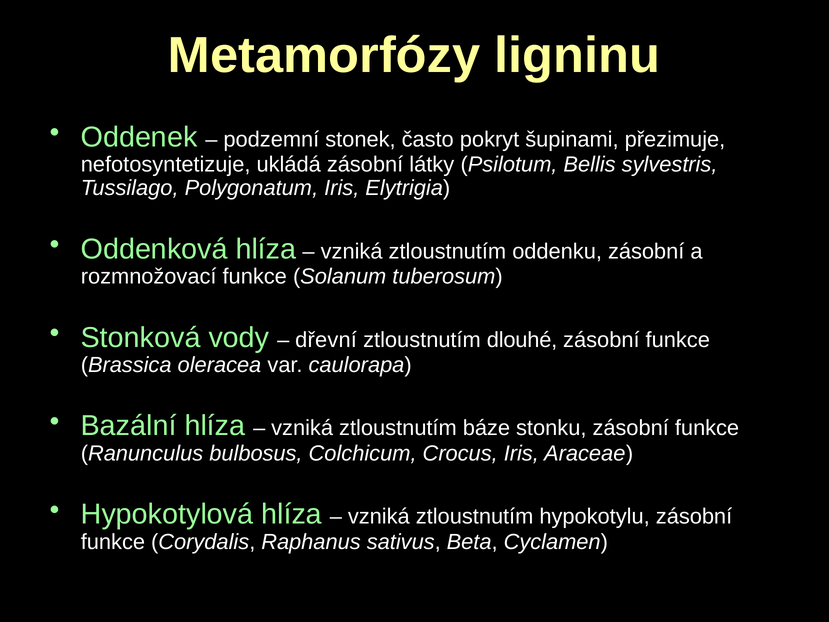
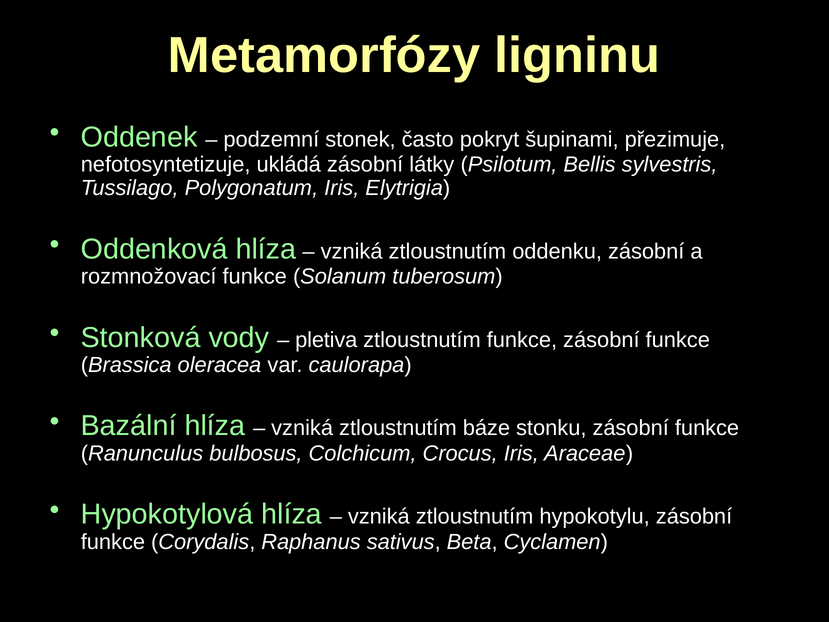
dřevní: dřevní -> pletiva (326, 340)
ztloustnutím dlouhé: dlouhé -> funkce (522, 340)
